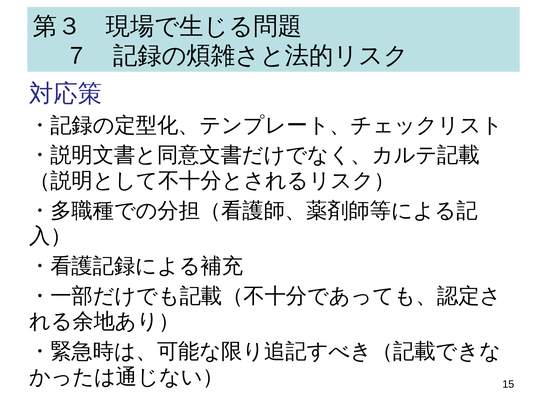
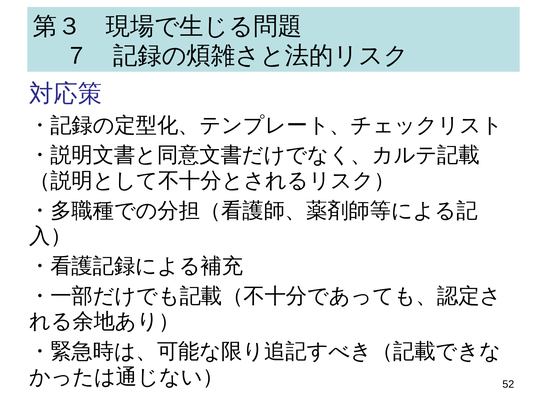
15: 15 -> 52 (508, 383)
